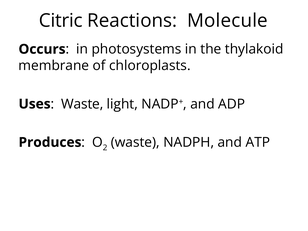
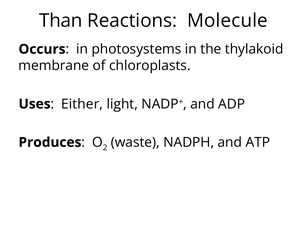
Citric: Citric -> Than (61, 21)
Uses Waste: Waste -> Either (82, 104)
